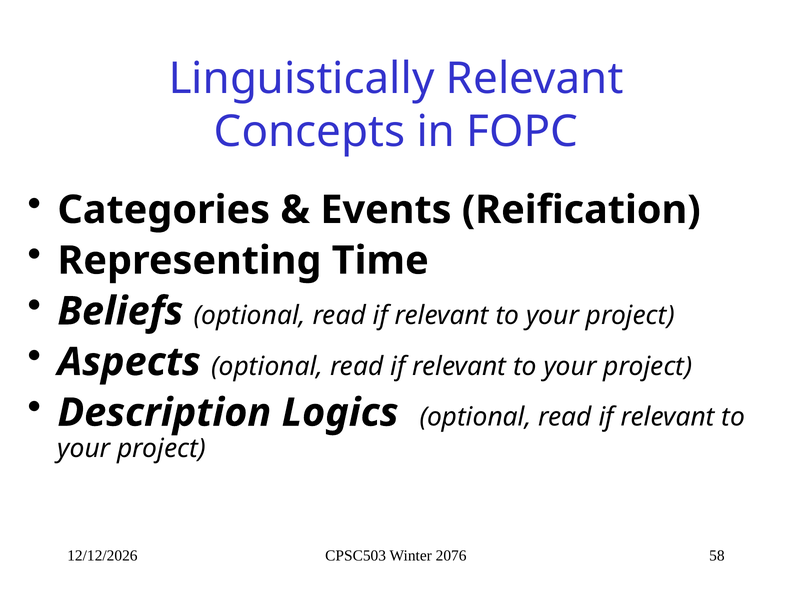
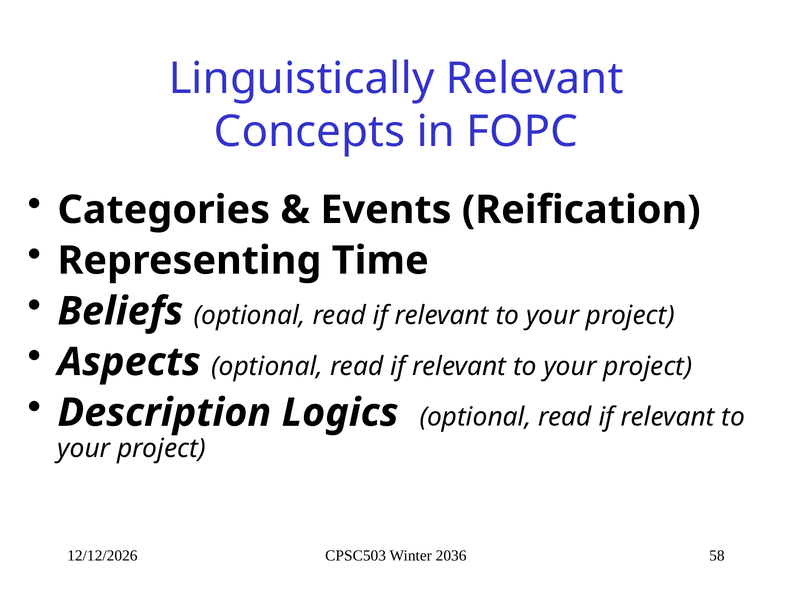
2076: 2076 -> 2036 (451, 555)
